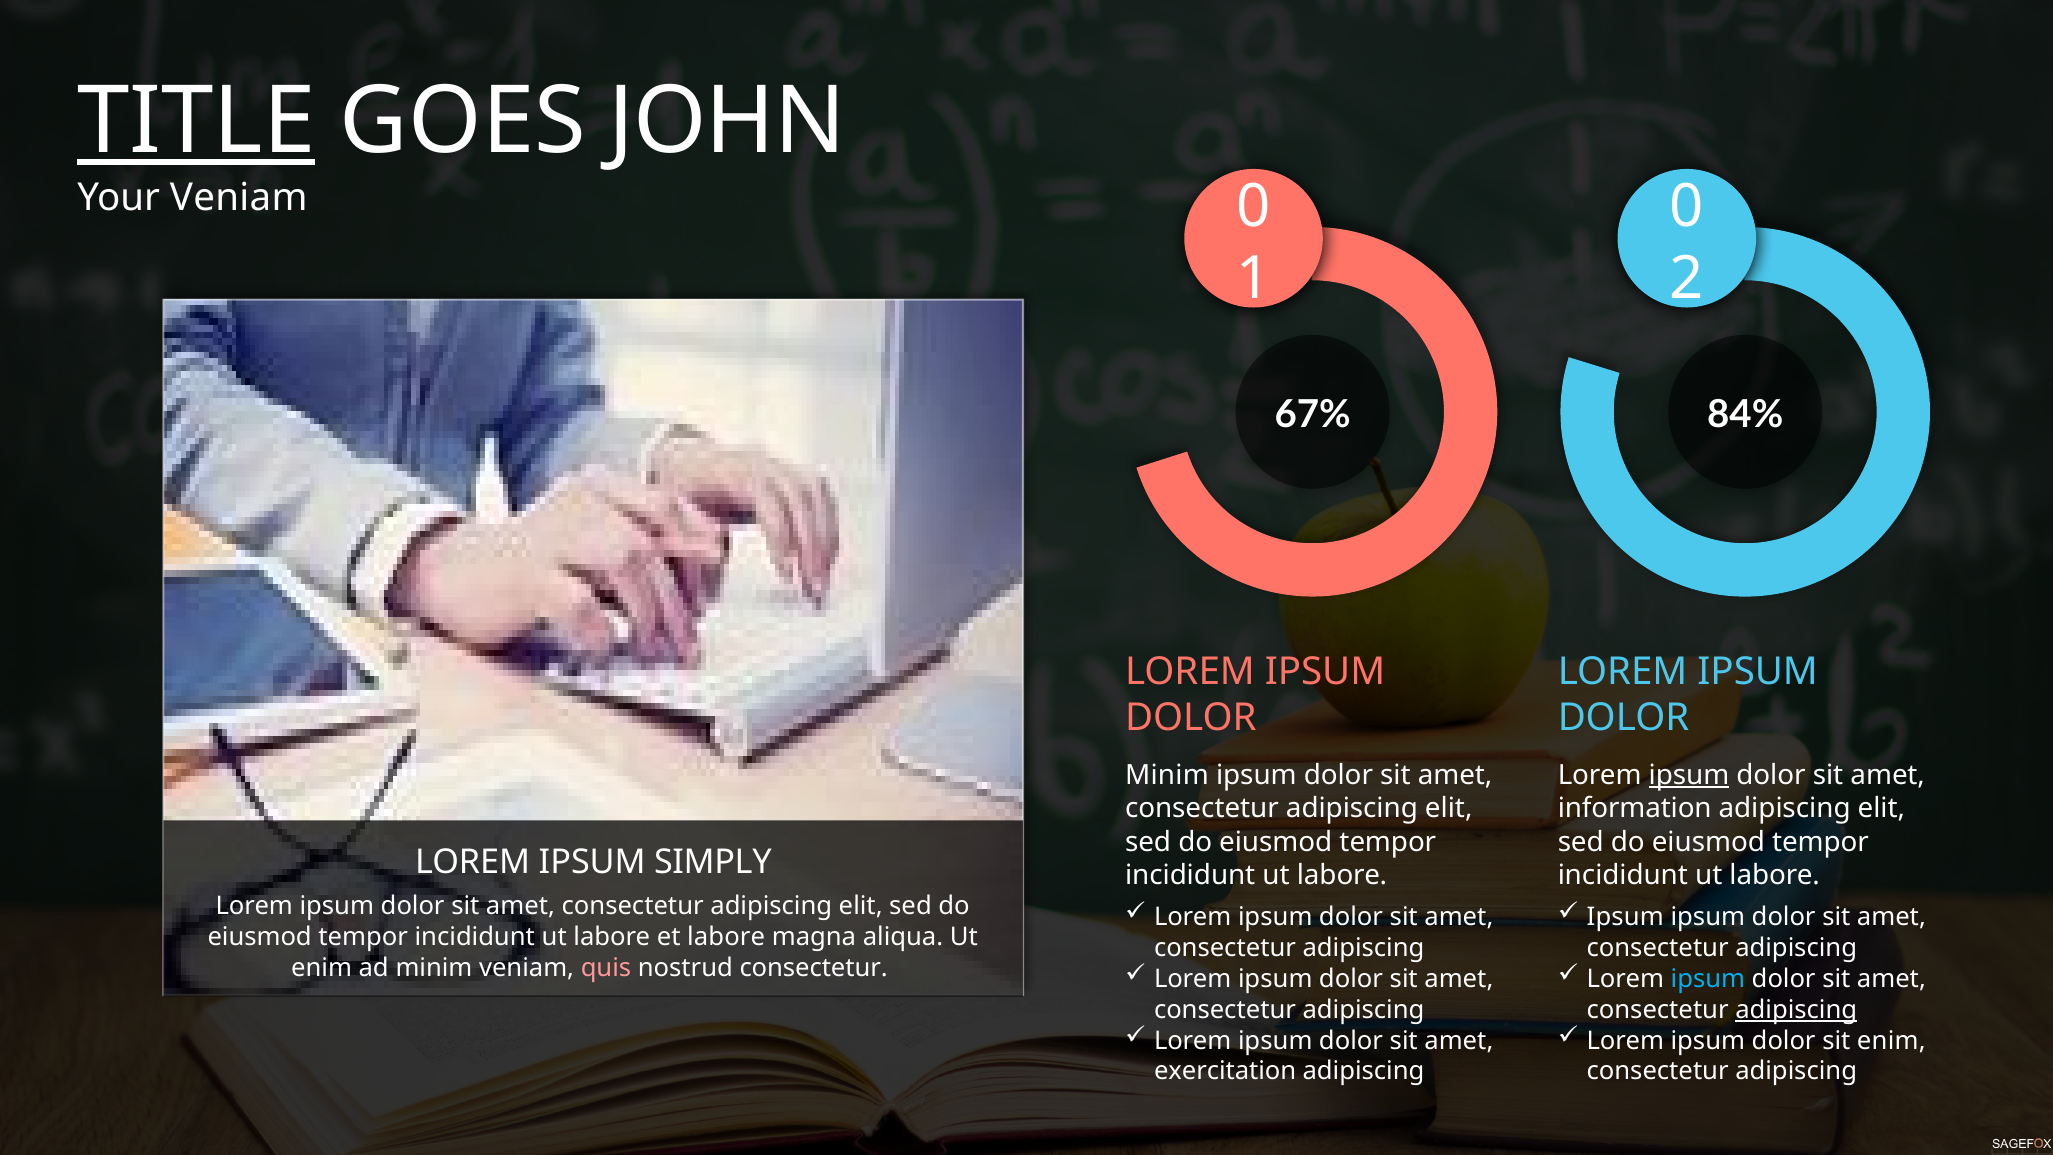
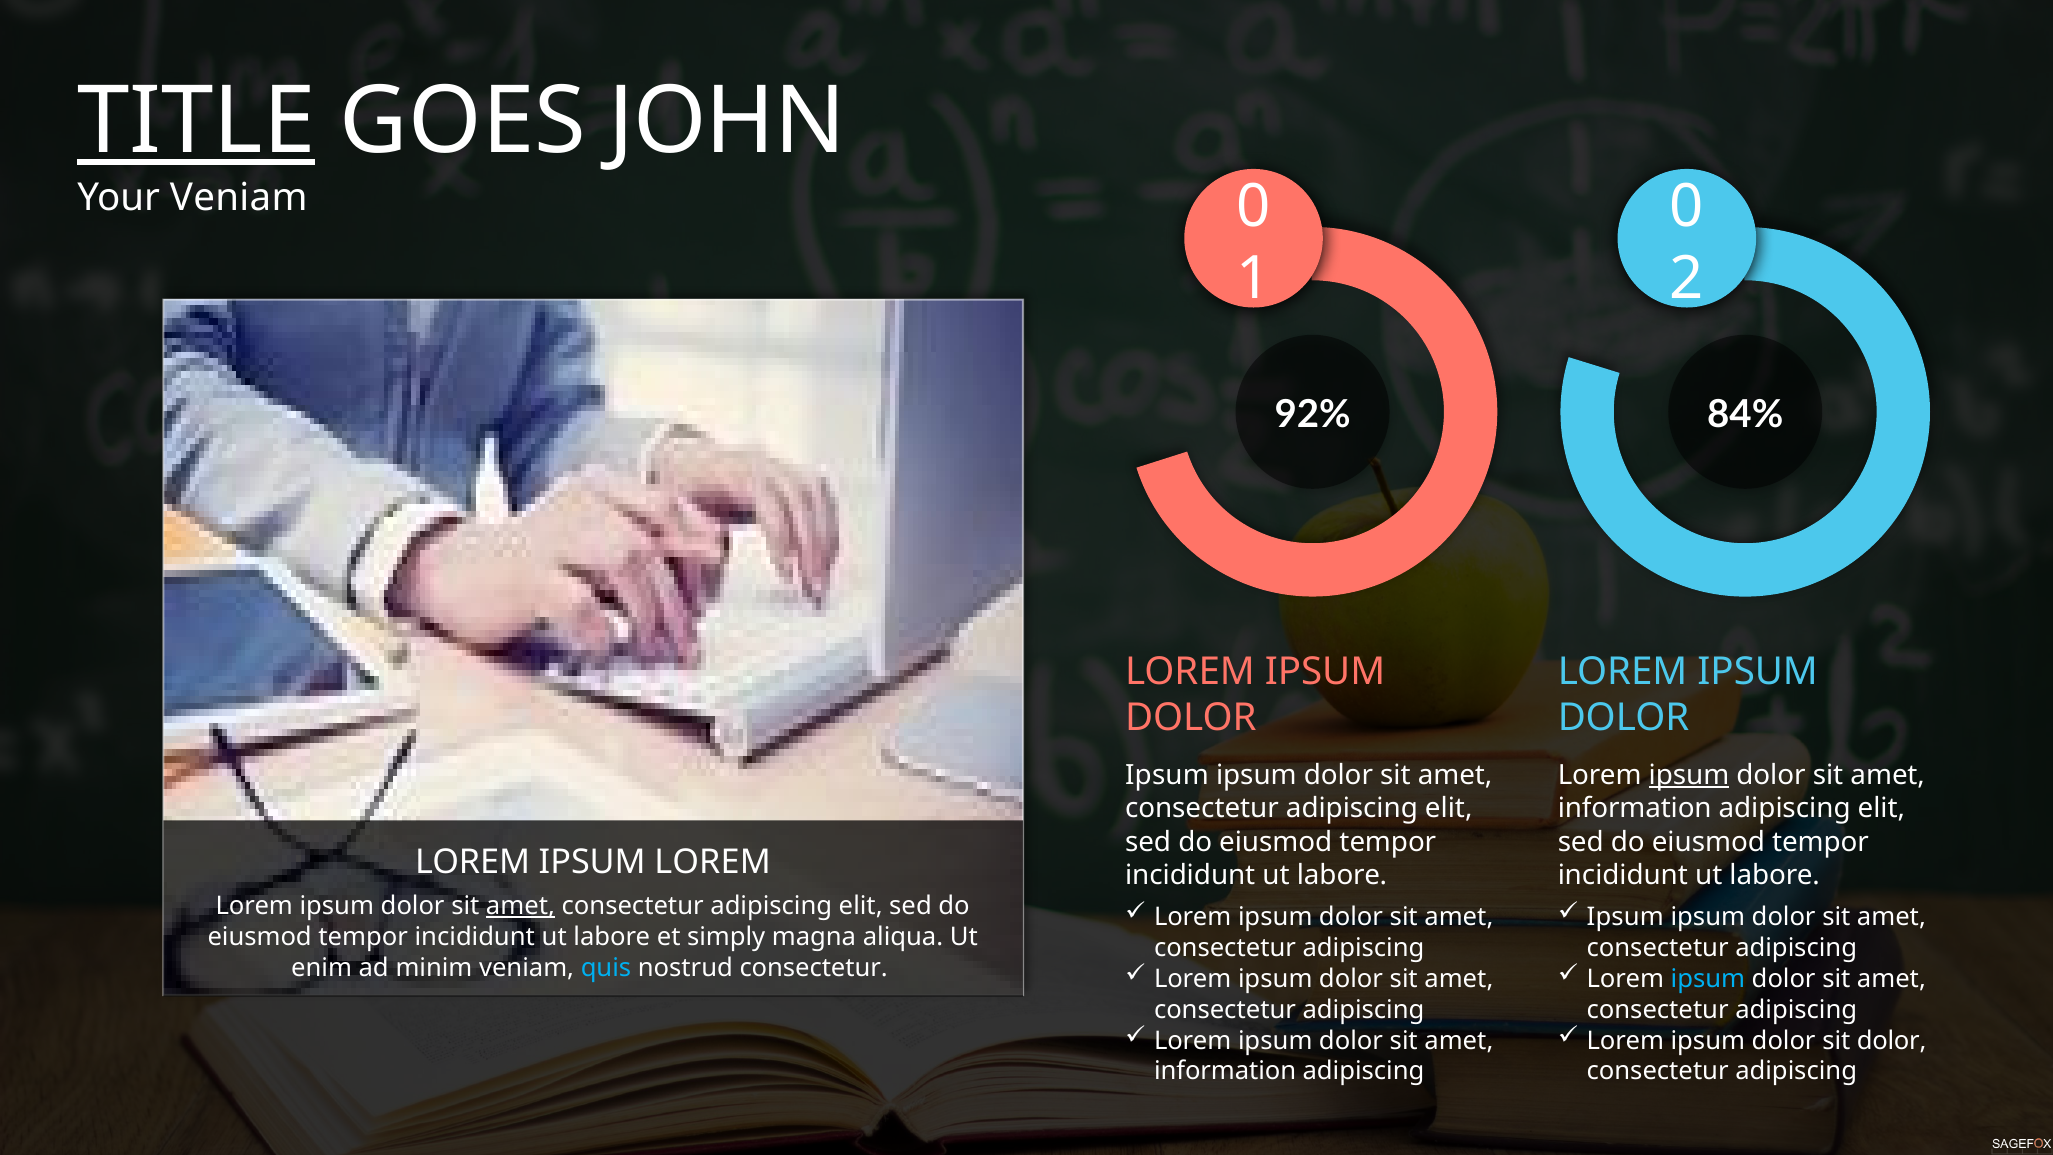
67%: 67% -> 92% (1313, 414)
Minim: Minim -> Ipsum (1167, 775)
IPSUM SIMPLY: SIMPLY -> LOREM (713, 862)
amet underline: none -> present (520, 906)
et labore: labore -> simply (726, 937)
quis colour: pink -> light blue (606, 968)
adipiscing underline: present -> none (1796, 1010)
sit enim: enim -> dolor (1892, 1040)
exercitation: exercitation -> information (1225, 1071)
